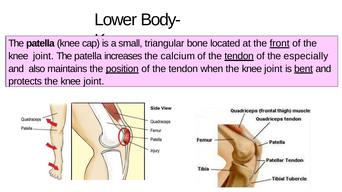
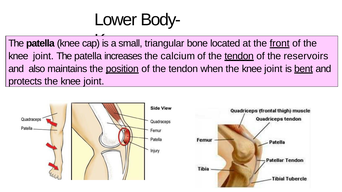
especially: especially -> reservoirs (306, 56)
